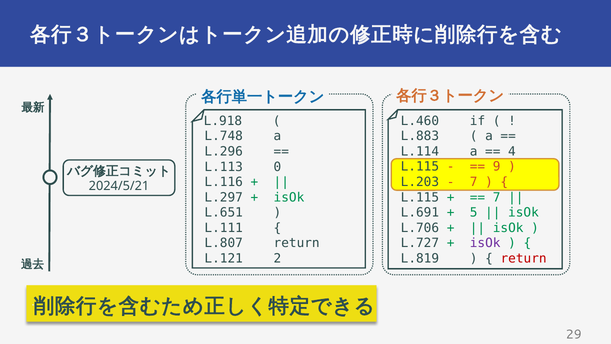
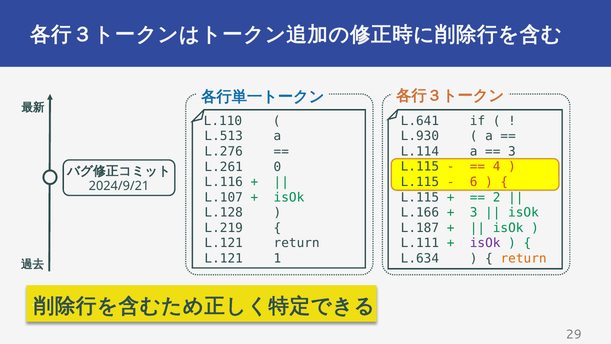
L.460: L.460 -> L.641 (420, 121)
L.918: L.918 -> L.110 (223, 121)
L.883: L.883 -> L.930 (420, 136)
L.748: L.748 -> L.513 (224, 136)
4: 4 -> 3 (512, 151)
L.296: L.296 -> L.276 (224, 151)
9: 9 -> 4 (497, 167)
L.113: L.113 -> L.261 (224, 167)
L.203: L.203 -> L.115 (420, 182)
7: 7 -> 6 (474, 182)
2024/5/21: 2024/5/21 -> 2024/9/21 (119, 186)
7: 7 -> 2 (497, 197)
L.297: L.297 -> L.107 (224, 197)
L.691: L.691 -> L.166 (420, 212)
5: 5 -> 3 (474, 212)
L.651: L.651 -> L.128 (224, 213)
L.706: L.706 -> L.187 (420, 228)
L.111: L.111 -> L.219 (224, 228)
L.727: L.727 -> L.111 (420, 243)
L.807: L.807 -> L.121 (224, 243)
L.819: L.819 -> L.634 (420, 258)
return colour: red -> orange (524, 258)
2: 2 -> 1 (277, 258)
